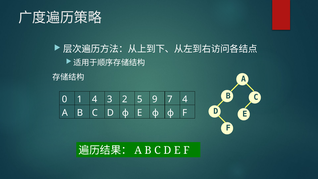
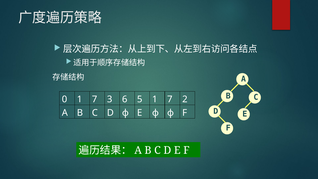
0 1 4: 4 -> 7 (95, 99)
2: 2 -> 6 (125, 99)
5 9: 9 -> 1 (155, 99)
7 4: 4 -> 2 (185, 99)
